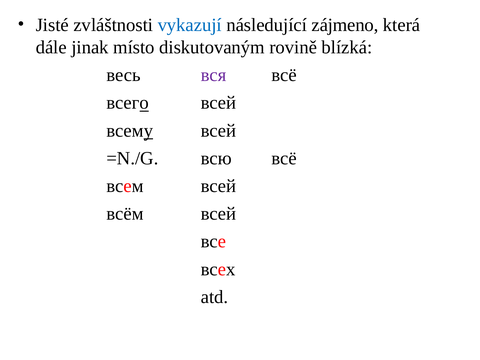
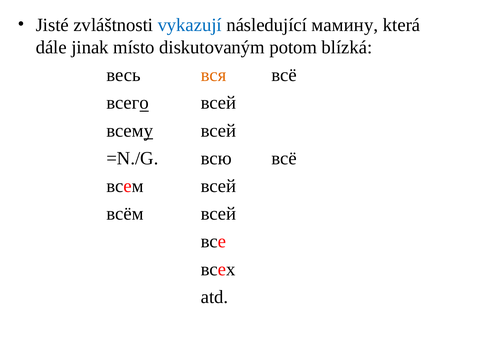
zájmeno: zájmeno -> мамину (345, 25)
rovině: rovině -> potom (293, 47)
вся colour: purple -> orange (214, 75)
